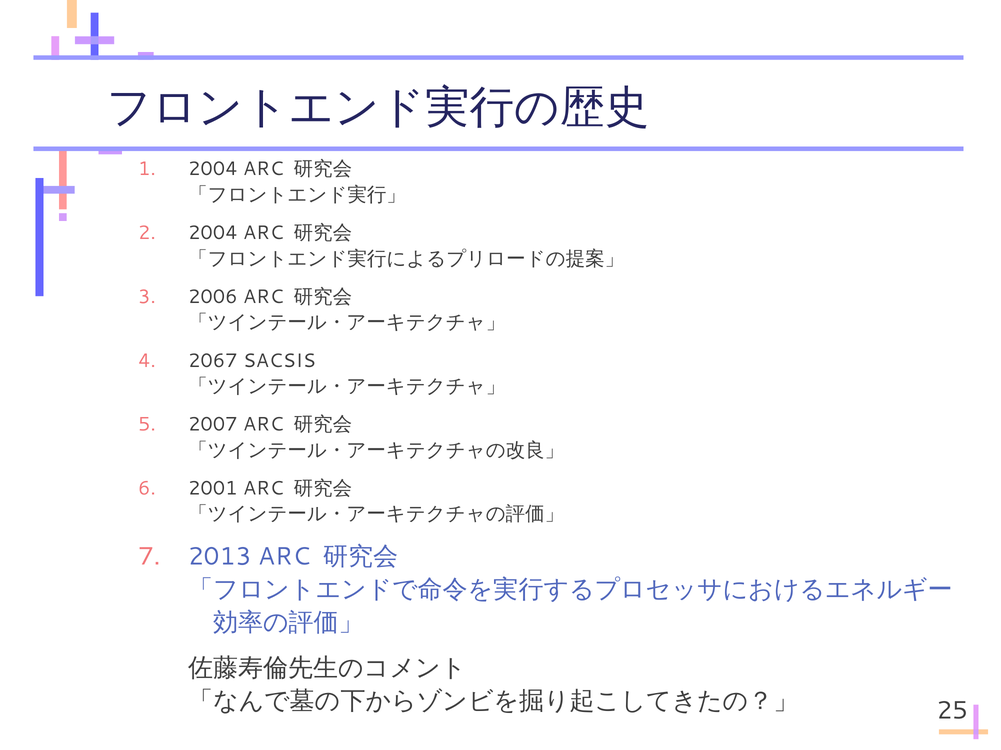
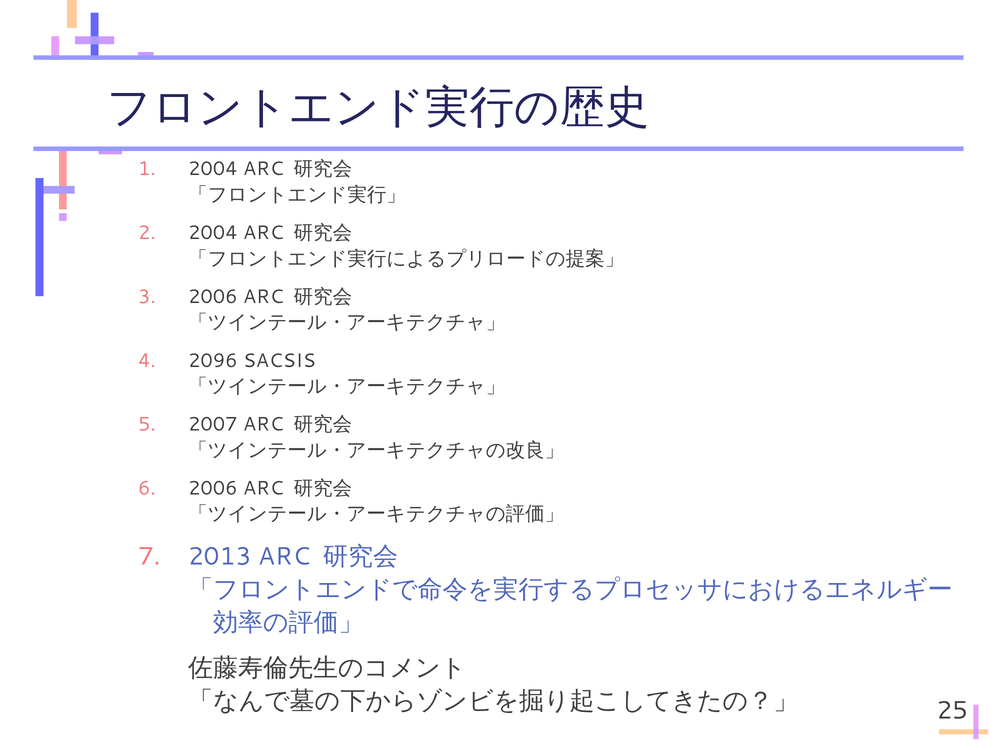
2067: 2067 -> 2096 (213, 361)
2001: 2001 -> 2006 (213, 489)
